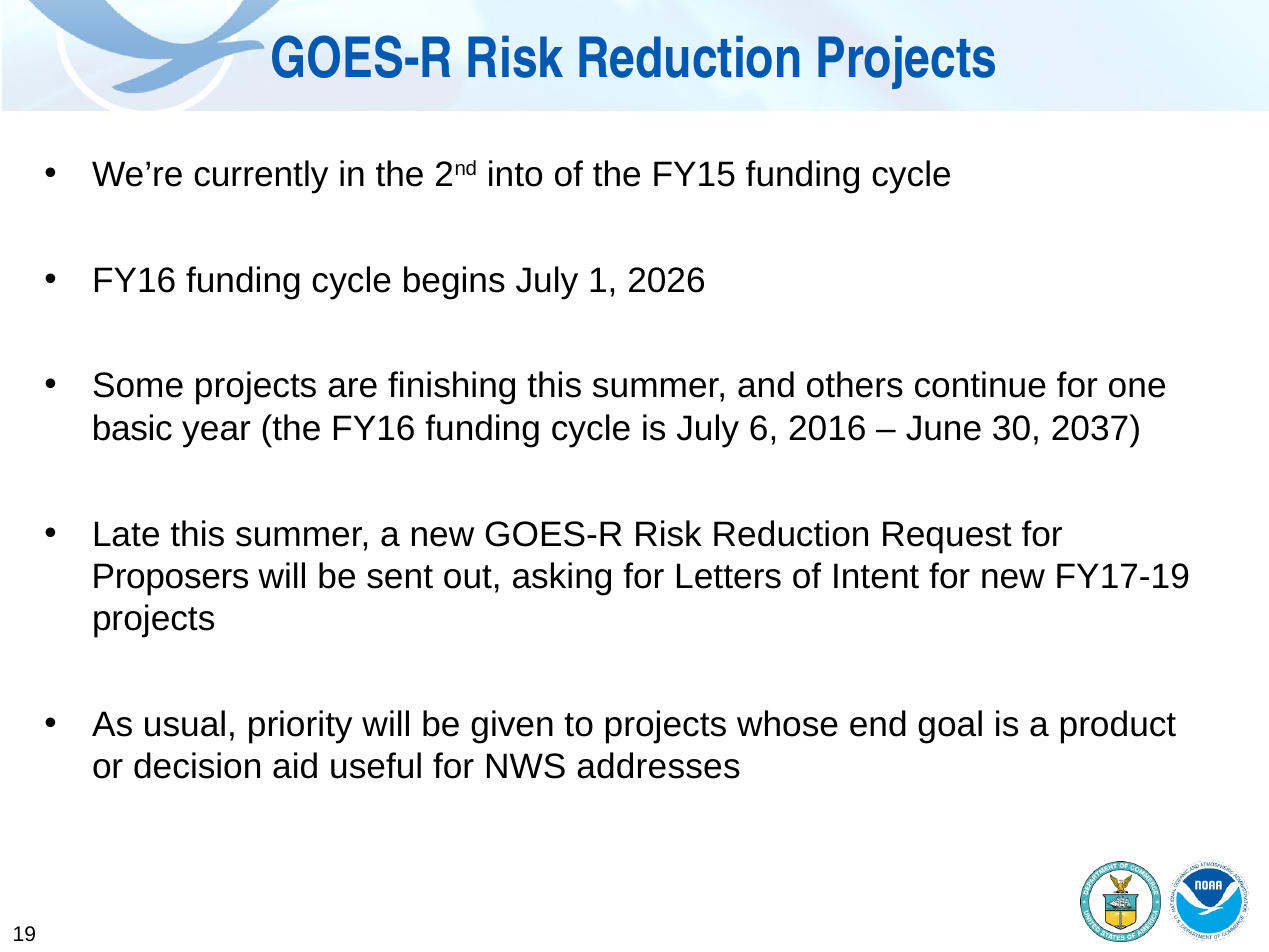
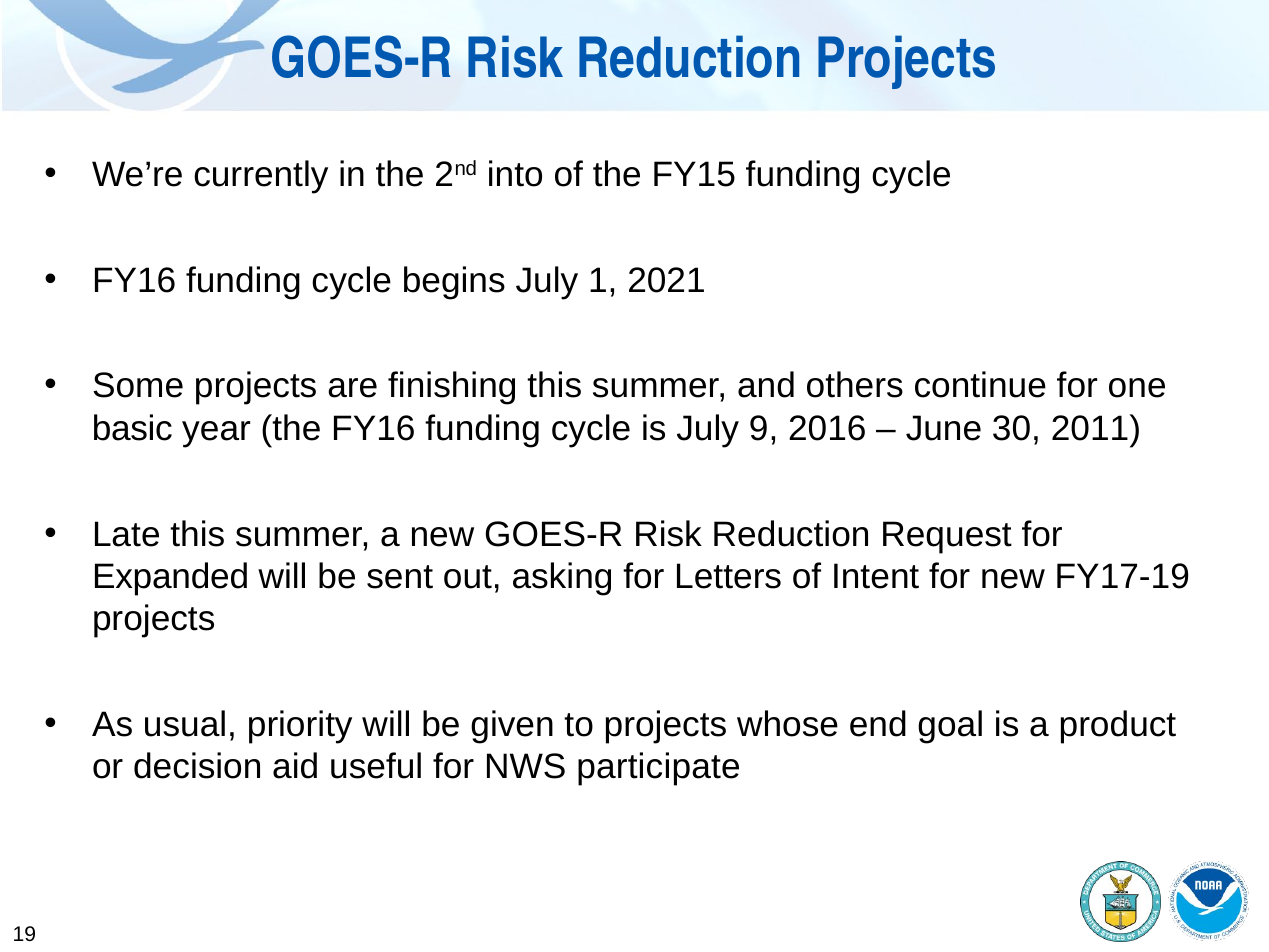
2026: 2026 -> 2021 (666, 280)
6: 6 -> 9 (764, 428)
2037: 2037 -> 2011 (1096, 428)
Proposers: Proposers -> Expanded (171, 577)
addresses: addresses -> participate (658, 767)
